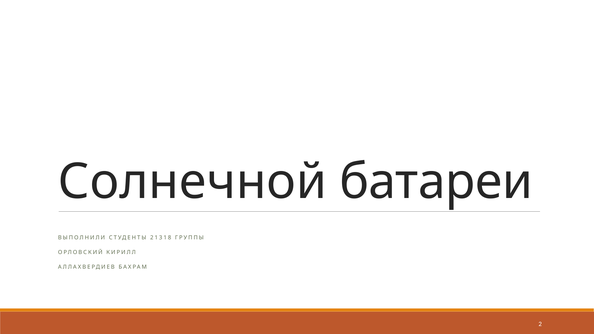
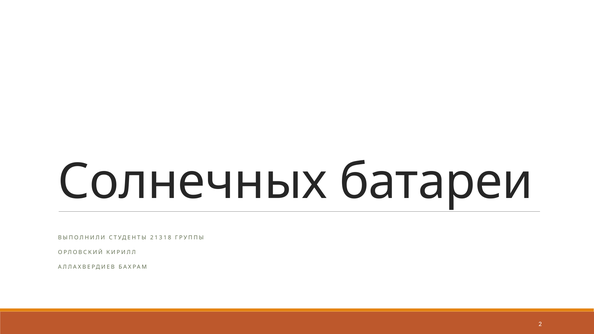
Солнечной: Солнечной -> Солнечных (193, 182)
